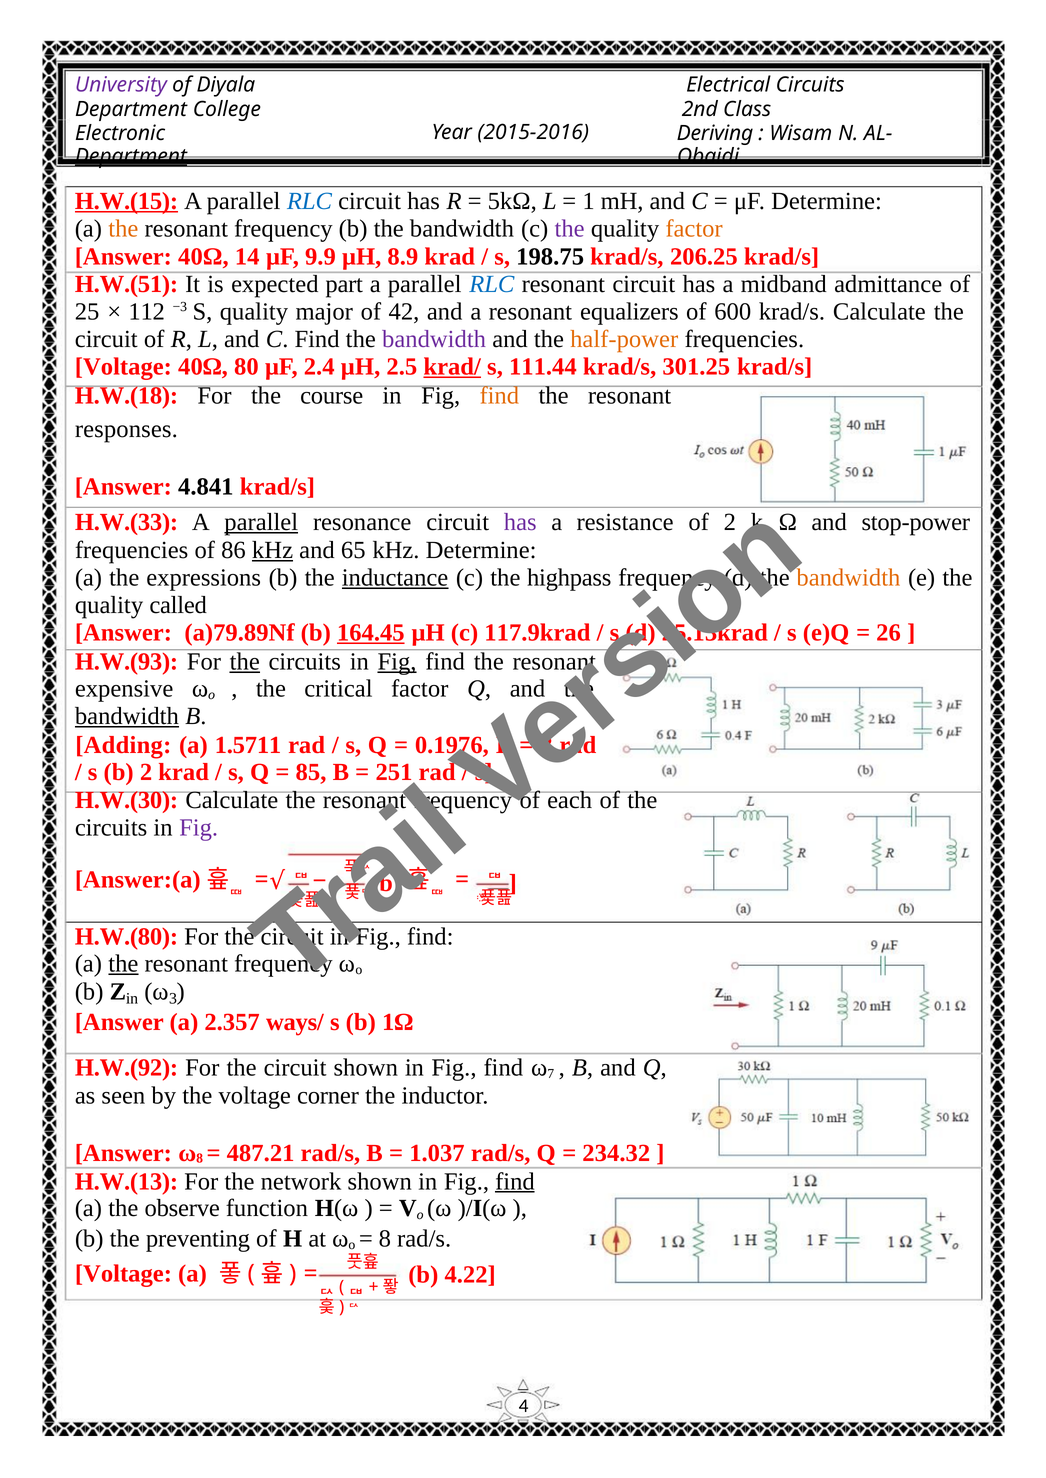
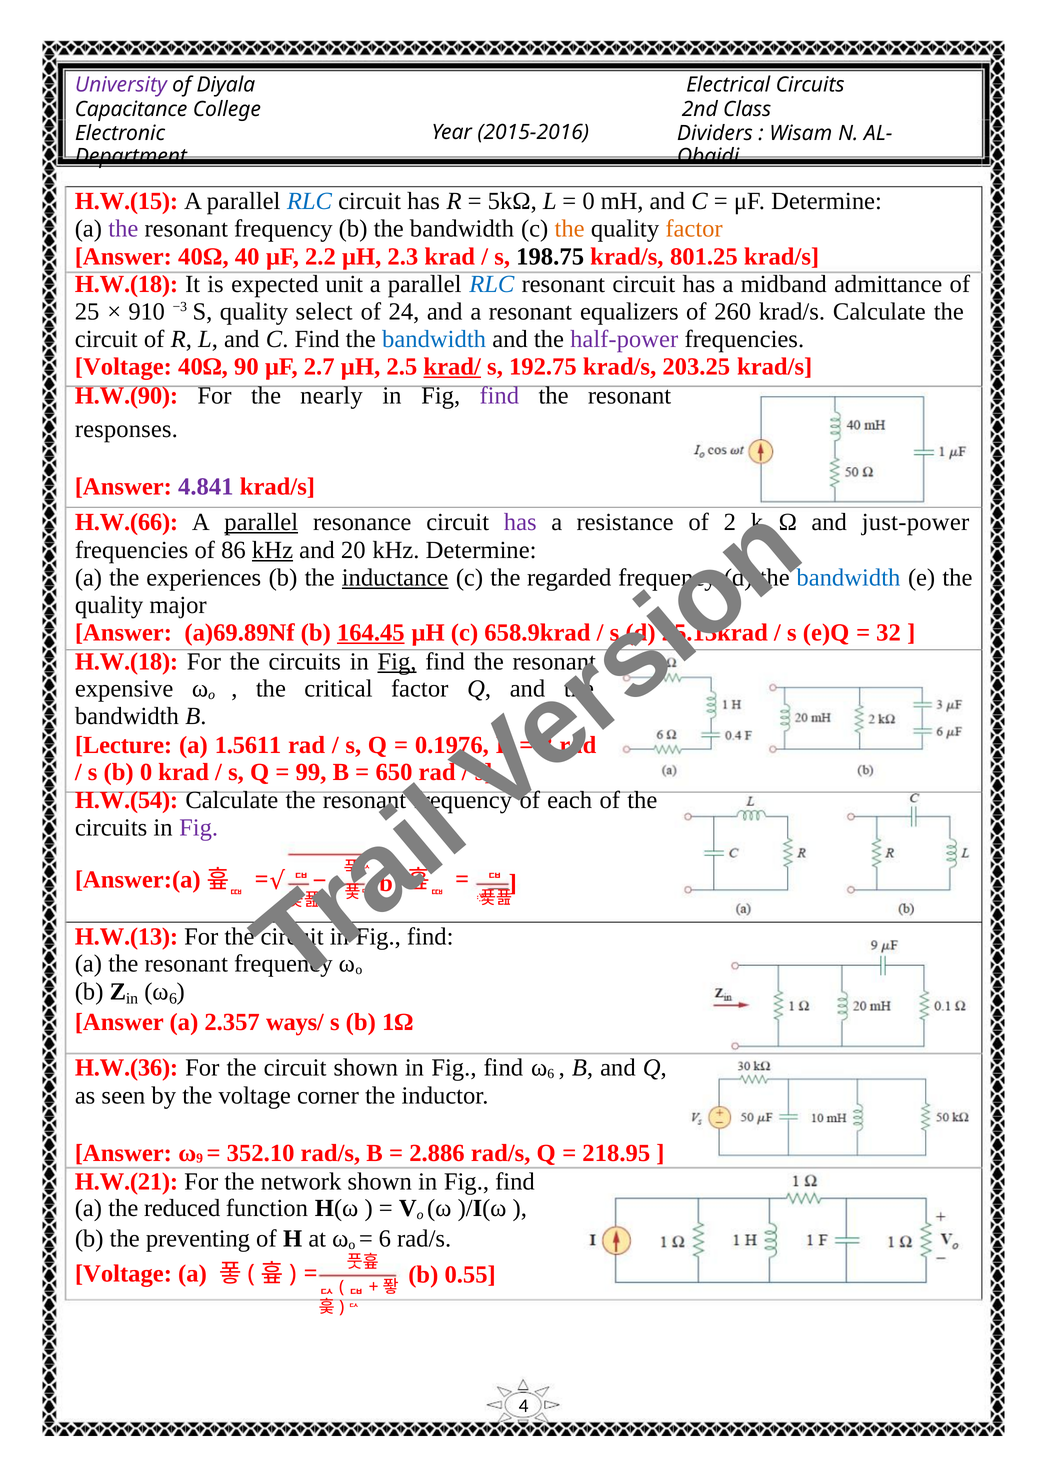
Department: Department -> Capacitance (131, 109)
Deriving: Deriving -> Dividers (715, 133)
Department underline: present -> none (131, 156)
H.W.(15 underline: present -> none (126, 201)
1: 1 -> 0 (589, 201)
the colour: orange -> purple (123, 229)
the colour: purple -> orange (570, 229)
14: 14 -> 40 (247, 257)
9.9: 9.9 -> 2.2 (320, 257)
8.9: 8.9 -> 2.3 (403, 257)
206.25: 206.25 -> 801.25 (704, 257)
H.W.(51: H.W.(51 -> H.W.(18 (126, 284)
part: part -> unit (344, 284)
112: 112 -> 910 (147, 312)
major: major -> select (324, 312)
42: 42 -> 24 (404, 312)
600: 600 -> 260 (733, 312)
bandwidth colour: purple -> blue (434, 339)
half-power colour: orange -> purple (624, 339)
80: 80 -> 90 (246, 367)
2.4: 2.4 -> 2.7 (319, 367)
111.44: 111.44 -> 192.75 (543, 367)
301.25: 301.25 -> 203.25 (696, 367)
H.W.(18: H.W.(18 -> H.W.(90 (126, 396)
course: course -> nearly (331, 396)
find colour: orange -> purple (499, 396)
4.841 colour: black -> purple (206, 487)
H.W.(33: H.W.(33 -> H.W.(66 (127, 522)
stop-power: stop-power -> just-power (916, 522)
65: 65 -> 20 (353, 550)
expressions: expressions -> experiences (204, 578)
highpass: highpass -> regarded (569, 578)
bandwidth colour: orange -> blue (848, 578)
called: called -> major (178, 605)
a)79.89Nf: a)79.89Nf -> a)69.89Nf (240, 633)
117.9krad: 117.9krad -> 658.9krad (537, 633)
26: 26 -> 32 (889, 633)
H.W.(93: H.W.(93 -> H.W.(18 (127, 662)
the underline: present -> none (245, 662)
bandwidth underline: present -> none (127, 716)
Adding: Adding -> Lecture (124, 745)
1.5711: 1.5711 -> 1.5611 (248, 745)
b 2: 2 -> 0 (146, 773)
85: 85 -> 99 (311, 773)
251: 251 -> 650 (394, 773)
H.W.(30: H.W.(30 -> H.W.(54 (127, 800)
H.W.(80: H.W.(80 -> H.W.(13 (126, 937)
the underline: present -> none (123, 964)
in 3: 3 -> 6 (173, 999)
H.W.(92: H.W.(92 -> H.W.(36 (127, 1068)
ω 7: 7 -> 6 (551, 1074)
ω 8: 8 -> 9 (200, 1159)
487.21: 487.21 -> 352.10 (261, 1154)
1.037: 1.037 -> 2.886 (437, 1154)
234.32: 234.32 -> 218.95 (616, 1154)
H.W.(13: H.W.(13 -> H.W.(21 (126, 1182)
find underline: present -> none (515, 1182)
observe: observe -> reduced (182, 1209)
8: 8 -> 6 (385, 1239)
4.22: 4.22 -> 0.55 (470, 1275)
